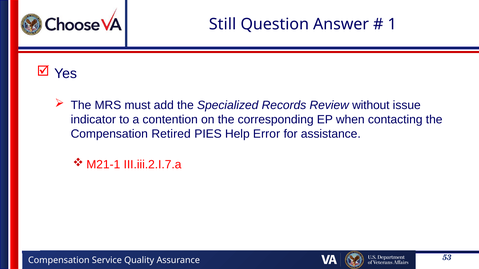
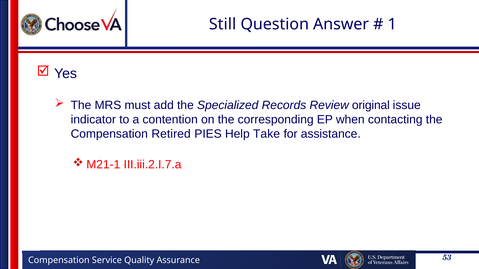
without: without -> original (371, 105)
Error: Error -> Take (267, 134)
